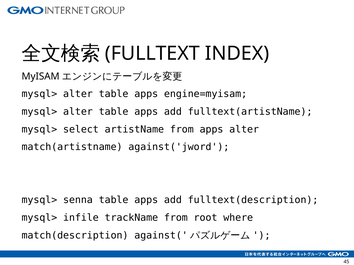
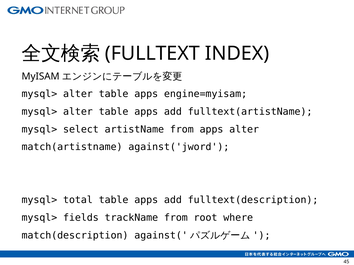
senna: senna -> total (78, 200)
infile: infile -> fields (81, 218)
